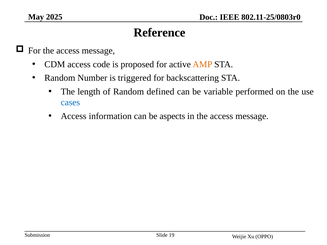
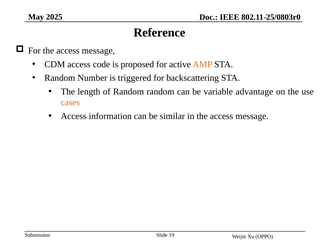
Random defined: defined -> random (161, 92)
performed: performed -> advantage (254, 92)
cases colour: blue -> orange (70, 103)
aspects: aspects -> similar (172, 116)
